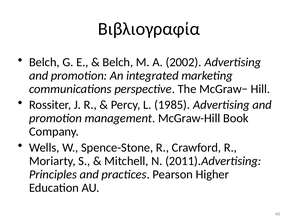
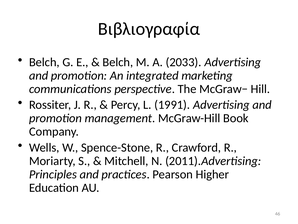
2002: 2002 -> 2033 (184, 62)
1985: 1985 -> 1991 (172, 105)
